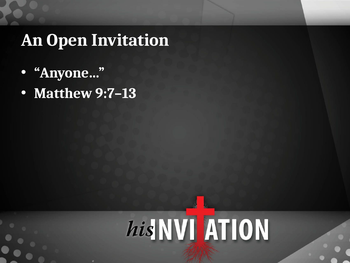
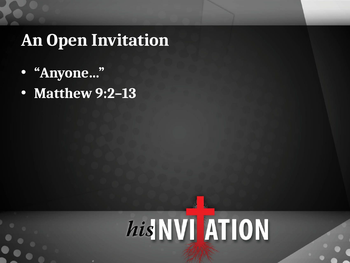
9:7–13: 9:7–13 -> 9:2–13 (116, 93)
